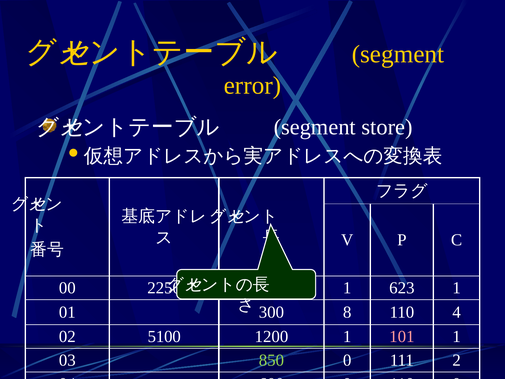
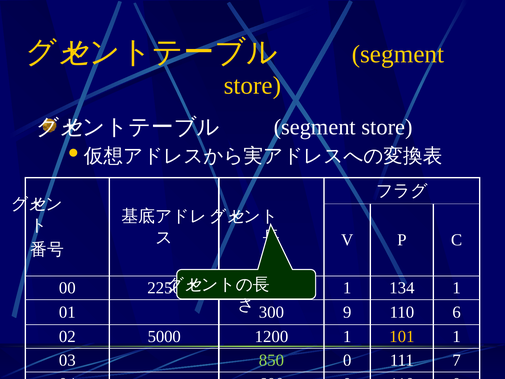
error: error -> store (253, 86)
623: 623 -> 134 (402, 288)
8: 8 -> 9 (347, 312)
4: 4 -> 6 (457, 312)
5100: 5100 -> 5000 (164, 336)
101 colour: pink -> yellow (402, 336)
2: 2 -> 7 (457, 360)
